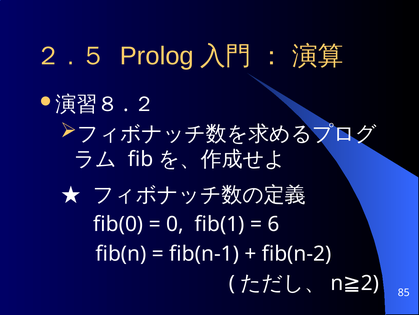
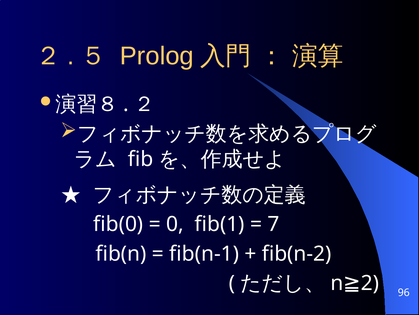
6: 6 -> 7 (273, 224)
85: 85 -> 96 (404, 292)
